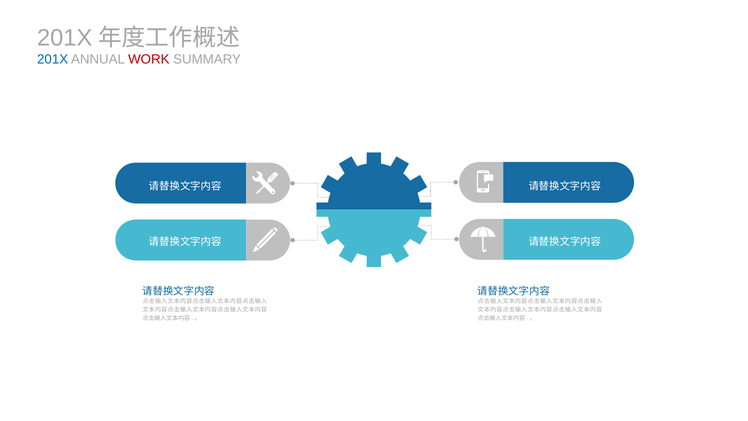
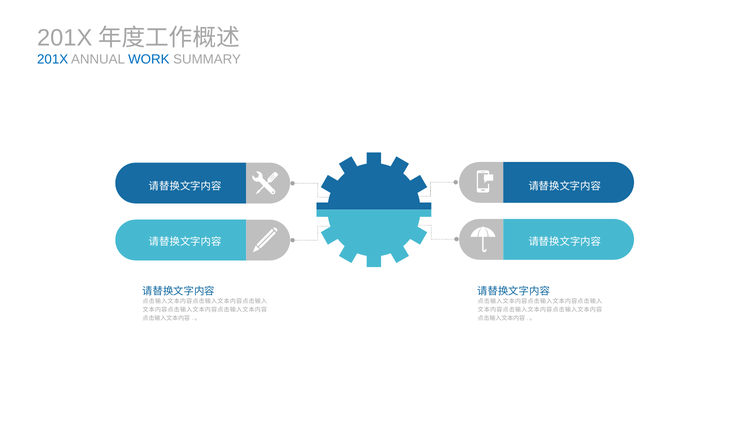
WORK colour: red -> blue (149, 60)
